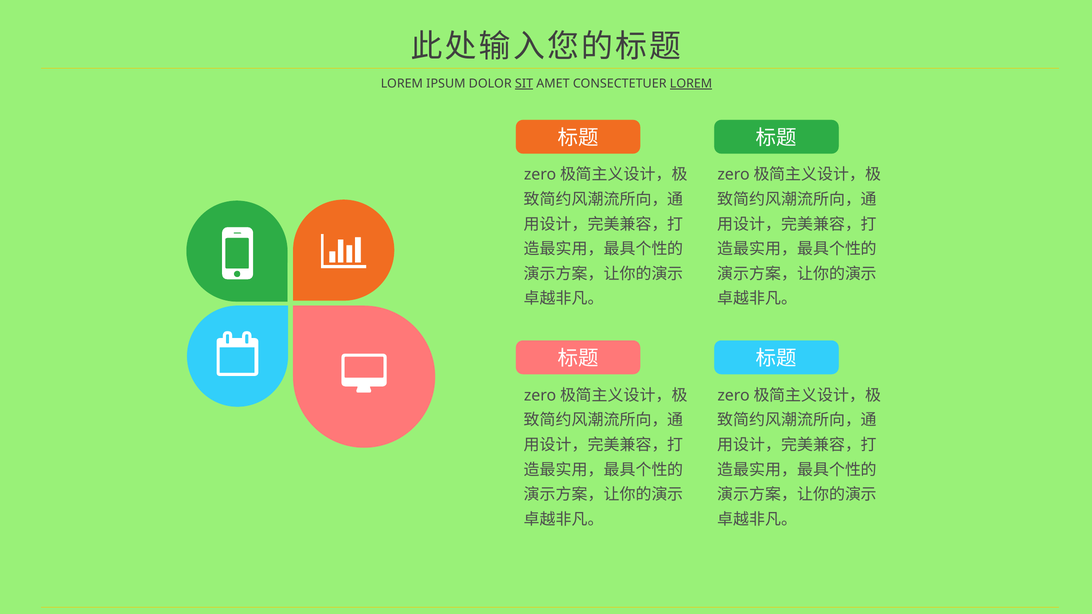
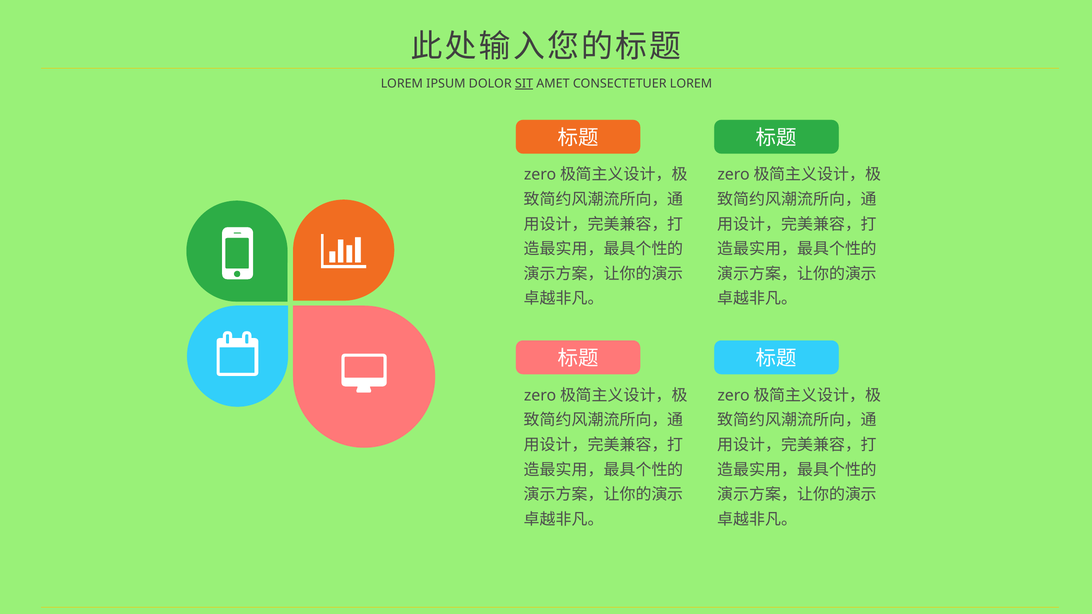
LOREM underline: present -> none (691, 84)
